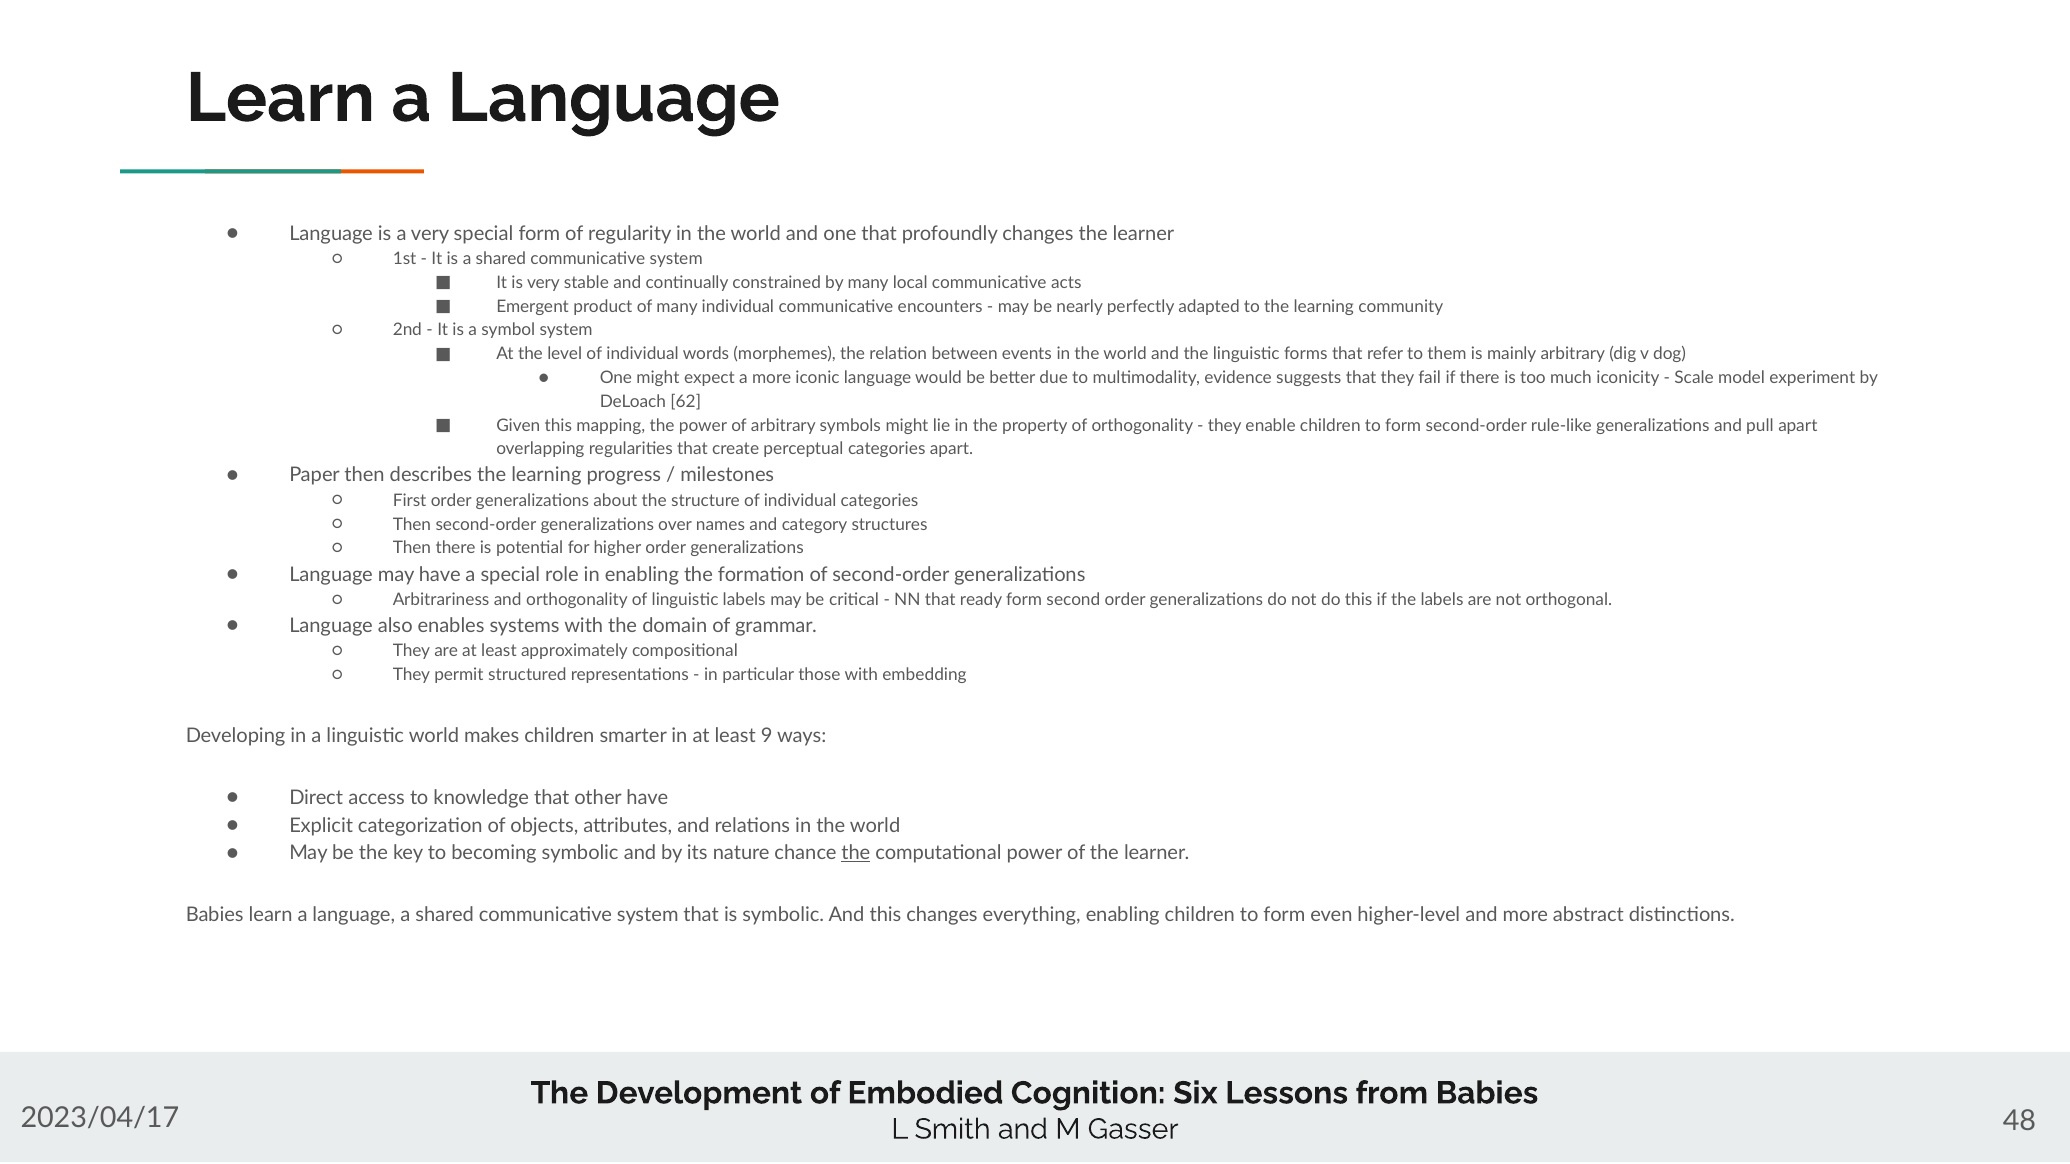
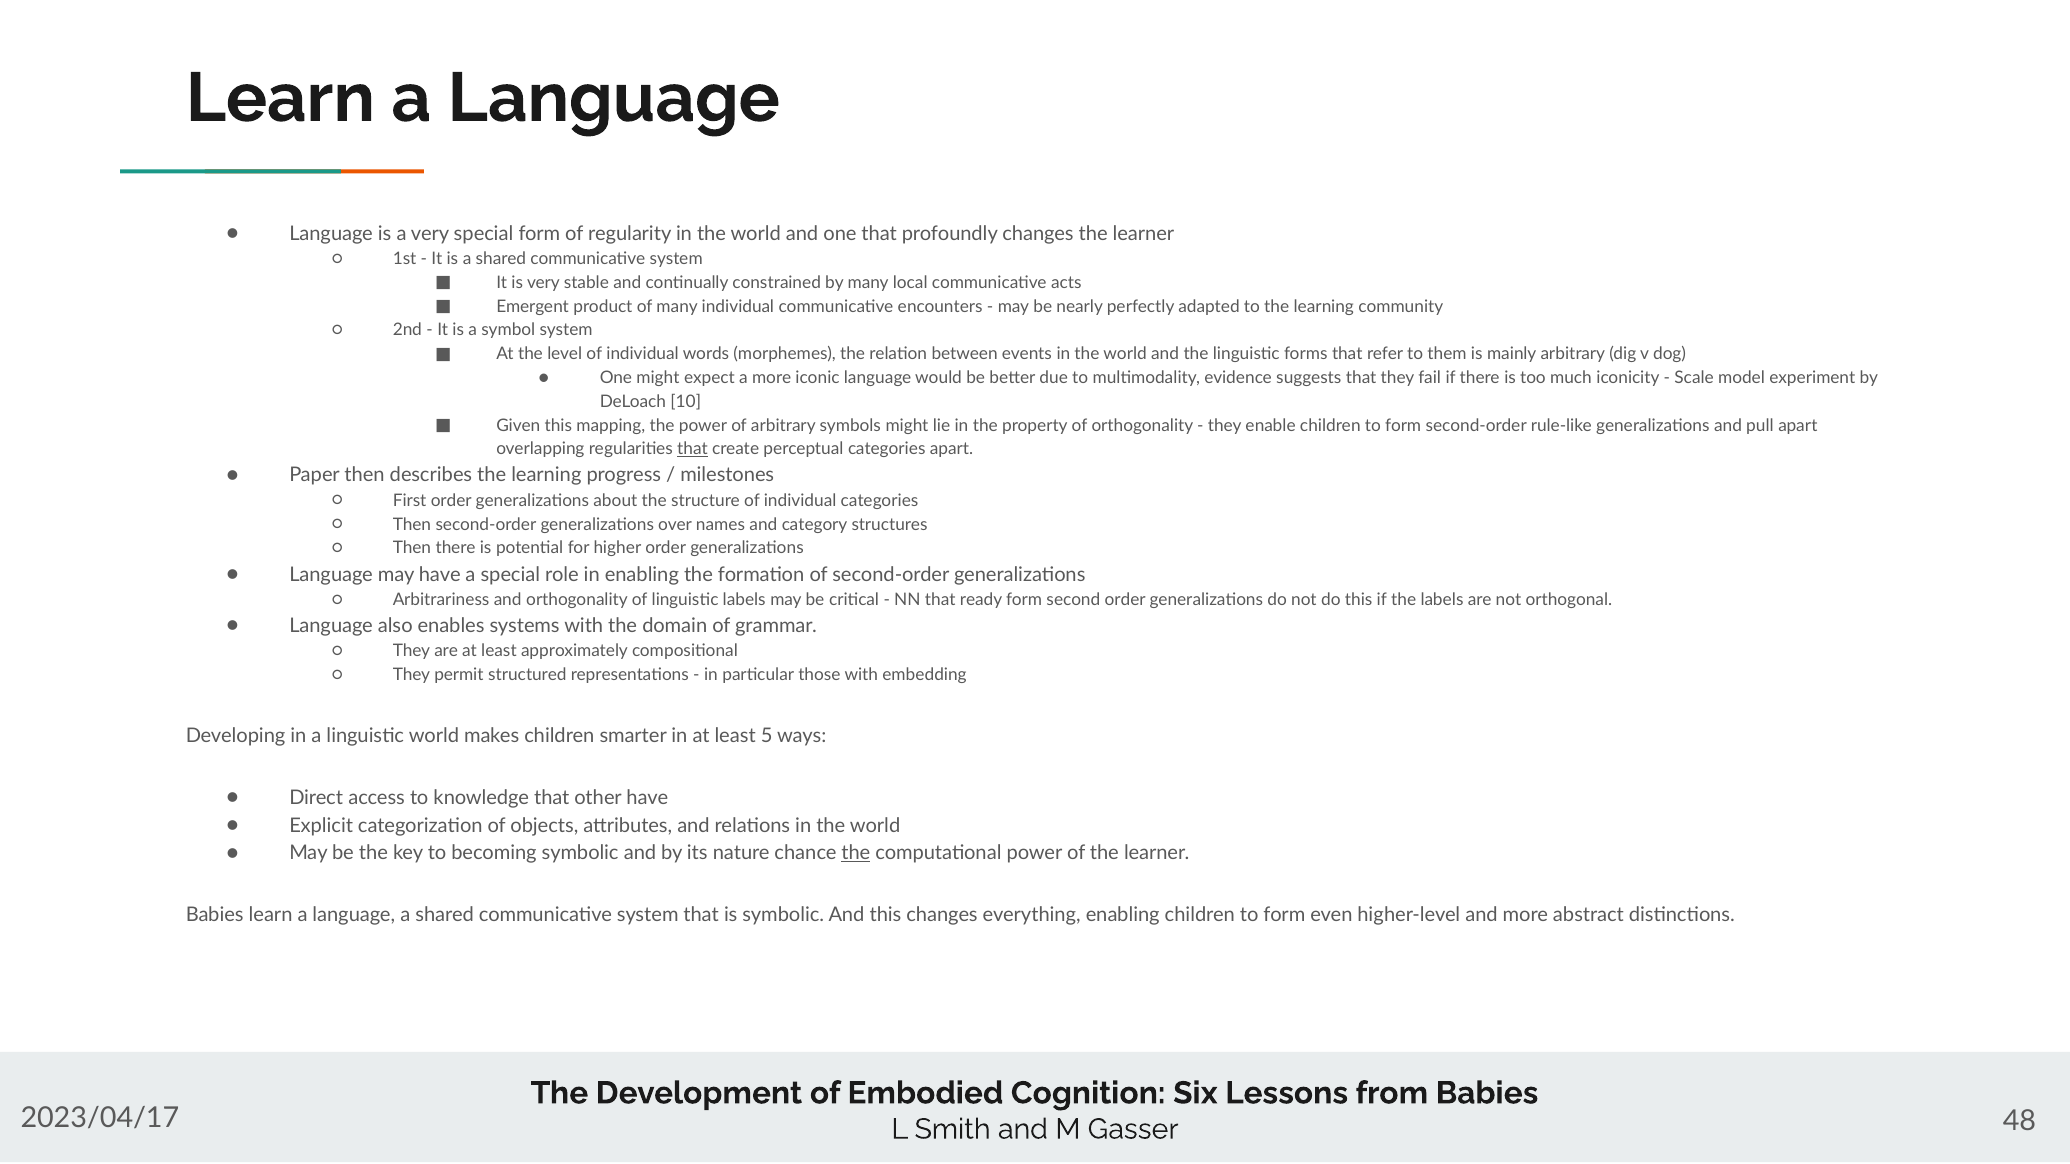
62: 62 -> 10 (686, 402)
that underline: none -> present (692, 449)
9: 9 -> 5 (767, 736)
